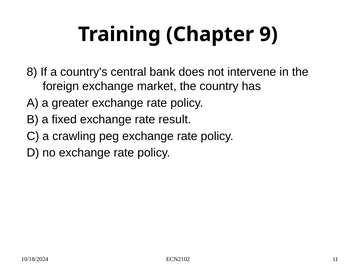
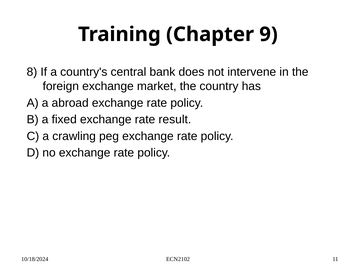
greater: greater -> abroad (70, 103)
